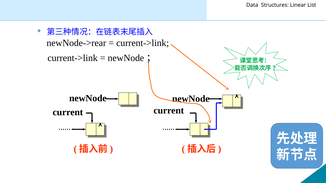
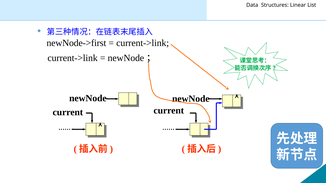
newNode->rear: newNode->rear -> newNode->first (76, 43)
